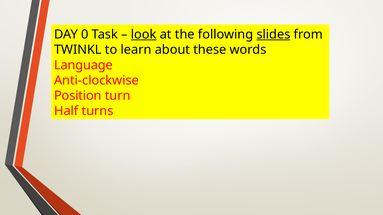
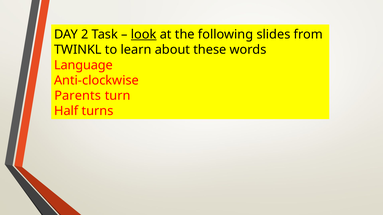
0: 0 -> 2 (85, 35)
slides underline: present -> none (273, 35)
Position: Position -> Parents (78, 96)
